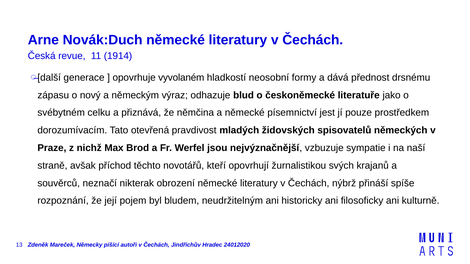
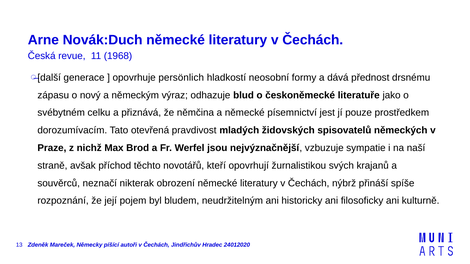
1914: 1914 -> 1968 (118, 56)
vyvolaném: vyvolaném -> persönlich (181, 78)
